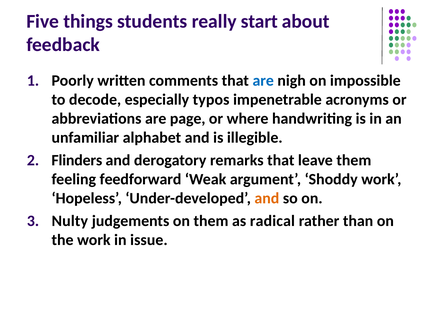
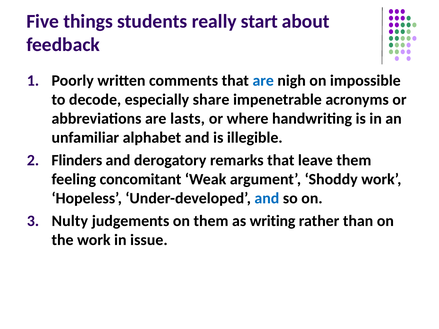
typos: typos -> share (211, 100)
page: page -> lasts (188, 119)
feedforward: feedforward -> concomitant (141, 179)
and colour: orange -> blue (267, 198)
radical: radical -> writing (273, 221)
